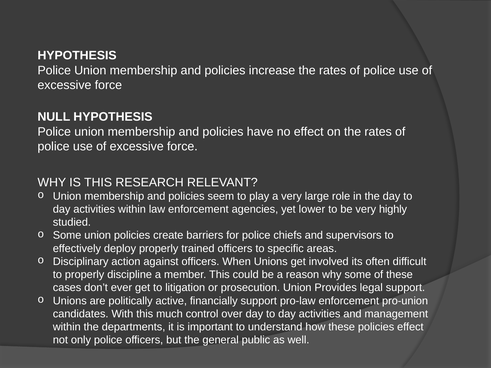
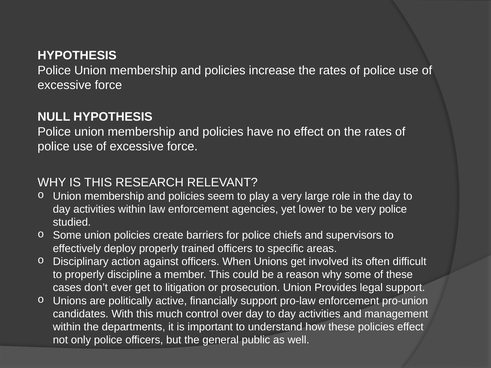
very highly: highly -> police (393, 209)
